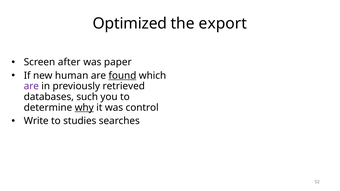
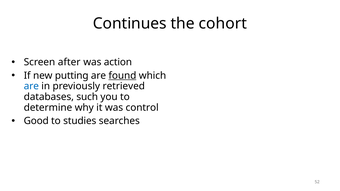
Optimized: Optimized -> Continues (130, 24)
export: export -> cohort (223, 24)
paper: paper -> action (118, 62)
human: human -> putting (72, 76)
are colour: purple -> blue (31, 86)
why underline: present -> none (84, 108)
Write: Write -> Good (36, 121)
